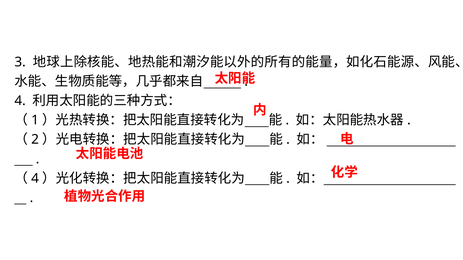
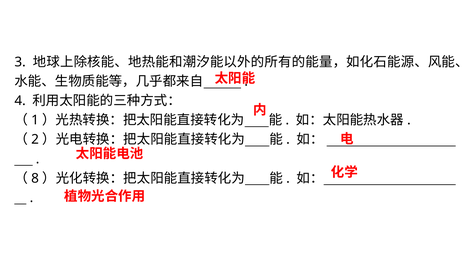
4: 4 -> 8 (35, 179)
